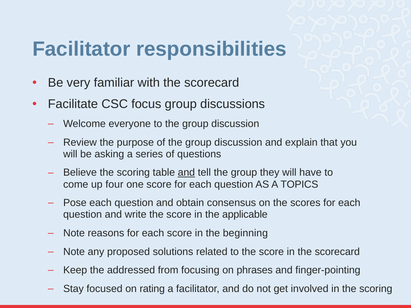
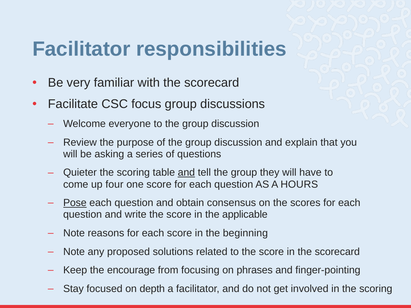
Believe: Believe -> Quieter (80, 173)
TOPICS: TOPICS -> HOURS (299, 184)
Pose underline: none -> present (75, 203)
addressed: addressed -> encourage (131, 270)
rating: rating -> depth (152, 289)
